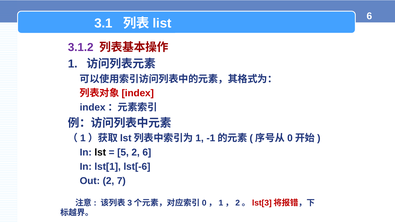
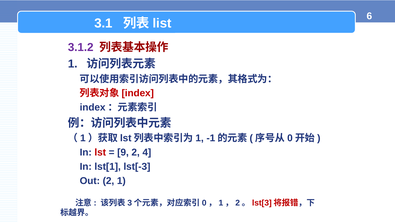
lst colour: black -> red (100, 153)
5: 5 -> 9 (123, 153)
2 6: 6 -> 4 (147, 153)
lst[-6: lst[-6 -> lst[-3 (137, 167)
2 7: 7 -> 1 (121, 181)
